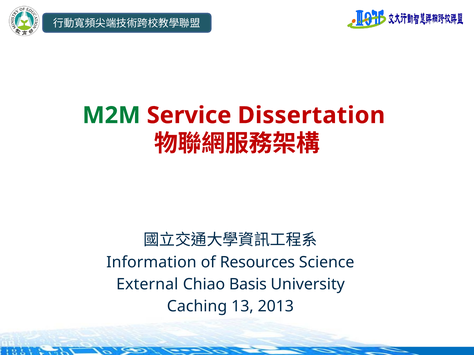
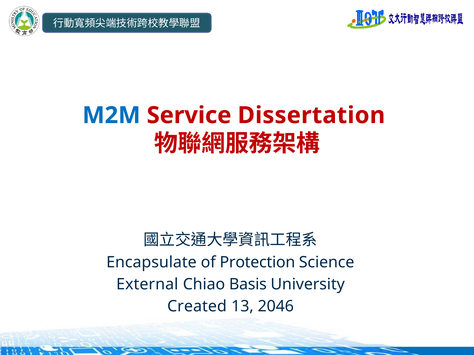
M2M colour: green -> blue (111, 115)
Information: Information -> Encapsulate (151, 263)
Resources: Resources -> Protection (257, 263)
Caching: Caching -> Created (197, 307)
2013: 2013 -> 2046 (276, 307)
